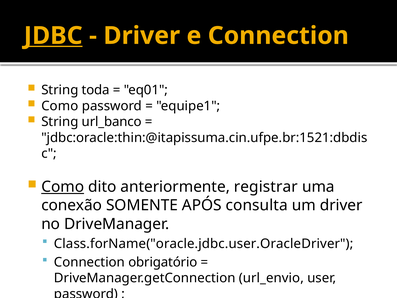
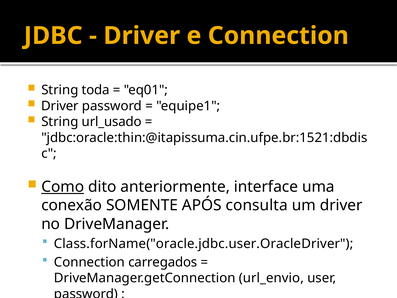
JDBC underline: present -> none (53, 36)
Como: Como -> Driver (60, 106)
url_banco: url_banco -> url_usado (112, 122)
registrar: registrar -> interface (266, 187)
obrigatório: obrigatório -> carregados (163, 262)
